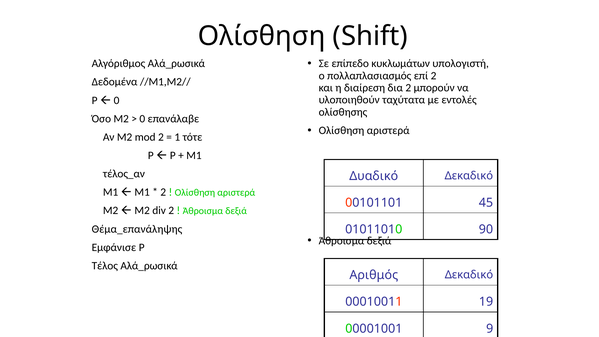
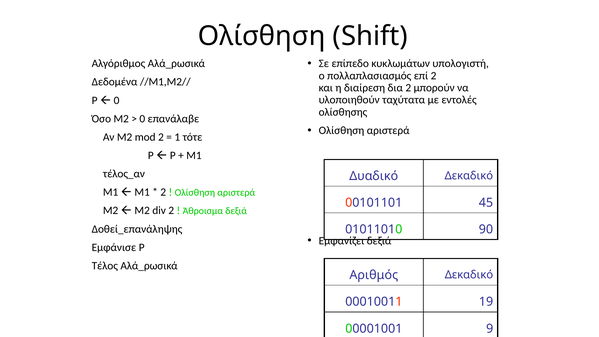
Θέμα_επανάληψης: Θέμα_επανάληψης -> Δοθεί_επανάληψης (137, 229)
Άθροισμα: Άθροισμα -> Εμφανίζει (341, 241)
